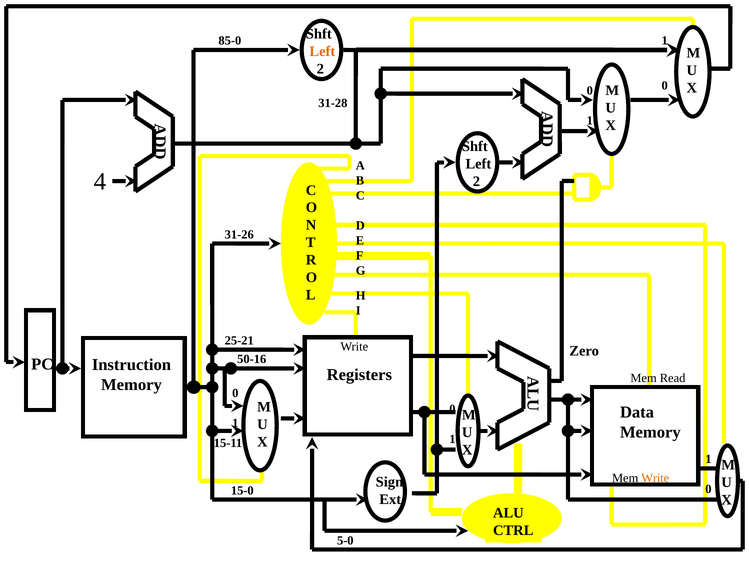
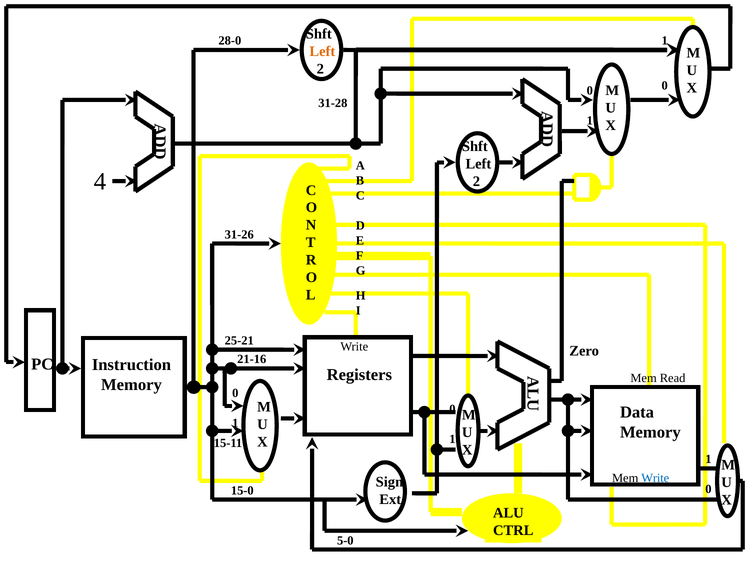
85-0: 85-0 -> 28-0 (230, 41)
50-16: 50-16 -> 21-16 (252, 359)
Write colour: orange -> blue (655, 478)
